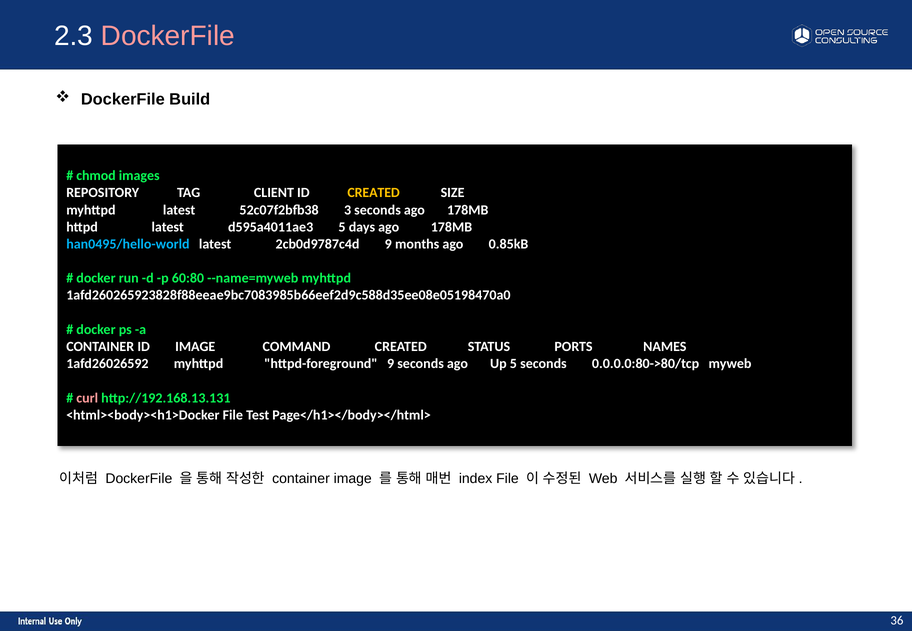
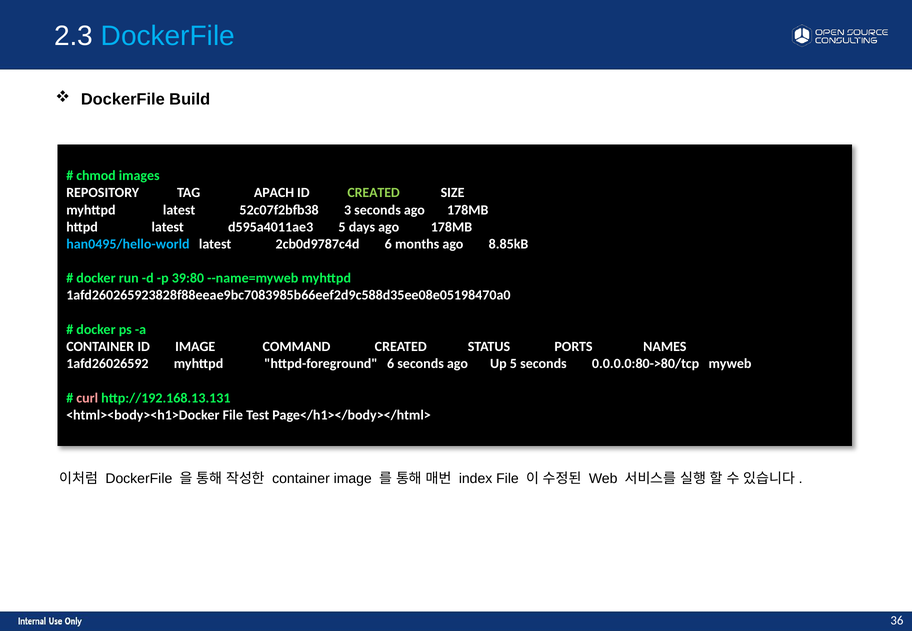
DockerFile colour: pink -> light blue (168, 36)
CLIENT: CLIENT -> APACH (274, 193)
CREATED colour: yellow -> light green (374, 193)
2cb0d9787c4d 9: 9 -> 6 (388, 244)
0.85kB: 0.85kB -> 8.85kB (509, 244)
60:80: 60:80 -> 39:80 (188, 278)
httpd-foreground 9: 9 -> 6 (391, 364)
